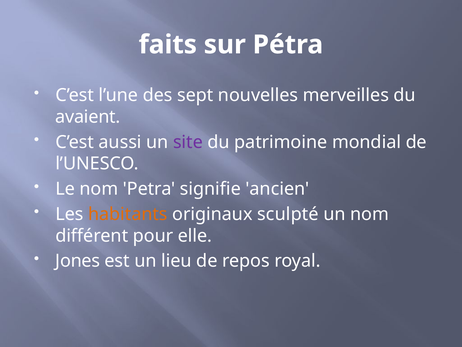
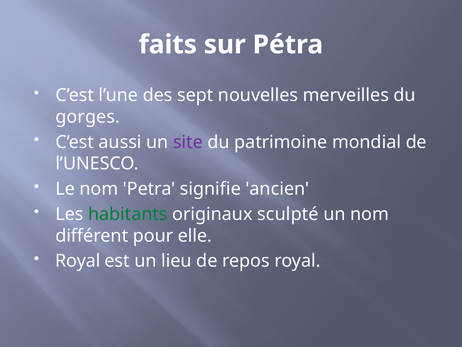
avaient: avaient -> gorges (88, 117)
habitants colour: orange -> green (128, 214)
Jones: Jones -> Royal (78, 261)
